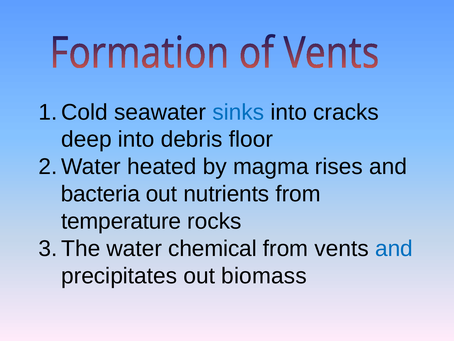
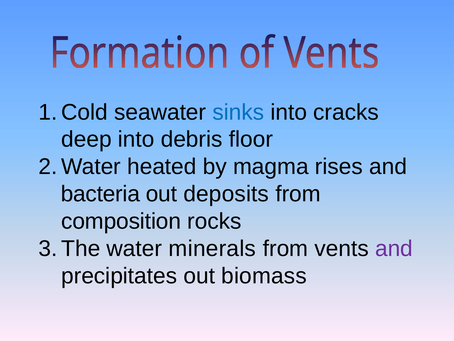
nutrients: nutrients -> deposits (226, 194)
temperature: temperature -> composition (121, 221)
chemical: chemical -> minerals (212, 248)
and colour: blue -> purple (394, 248)
